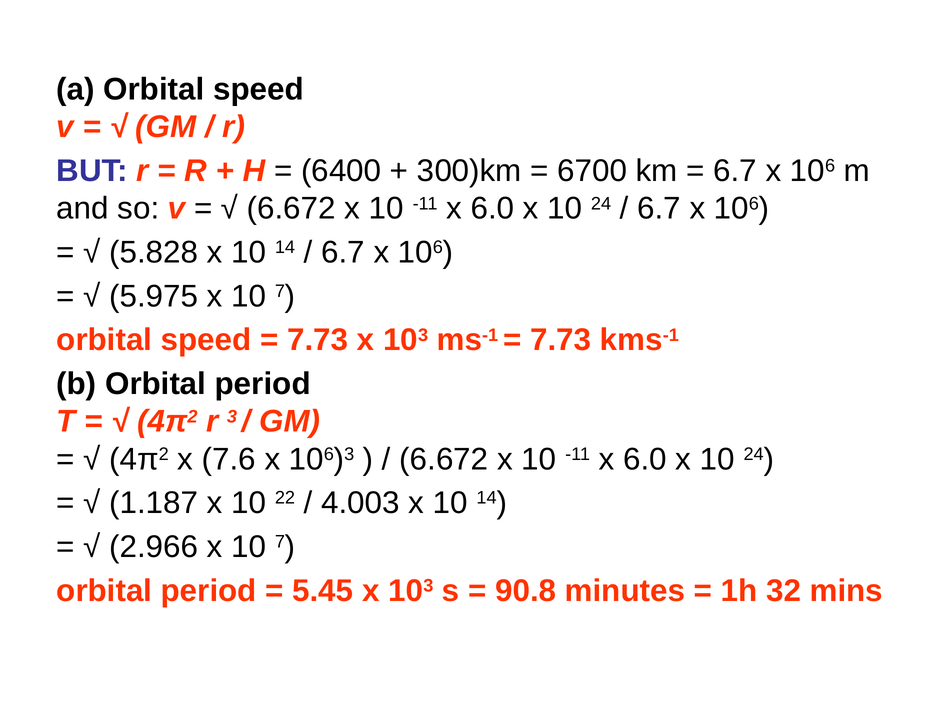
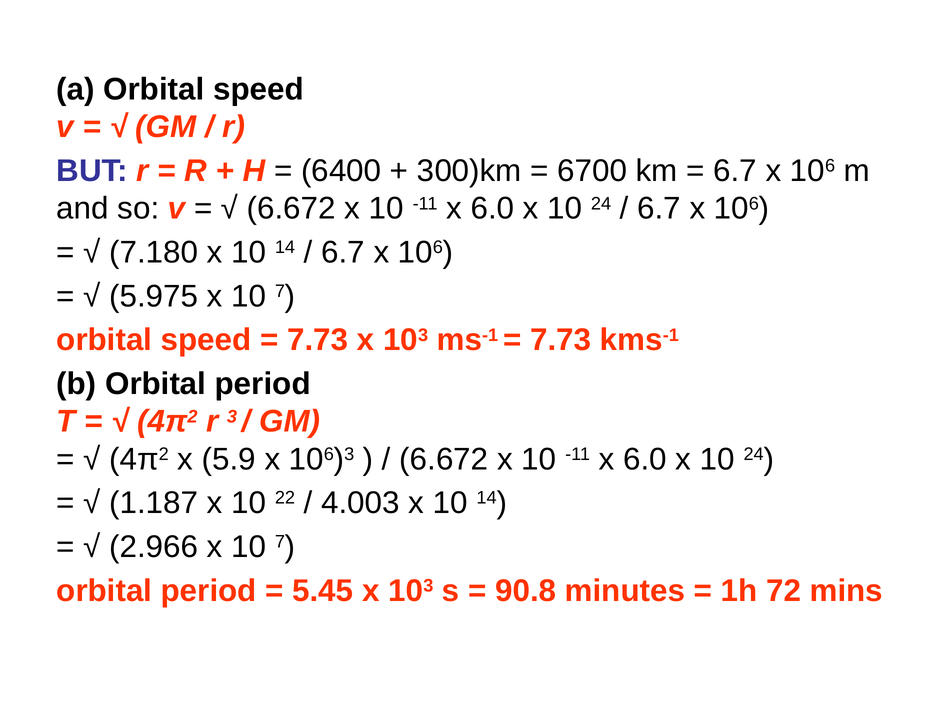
5.828: 5.828 -> 7.180 (154, 253)
7.6: 7.6 -> 5.9 (229, 460)
32: 32 -> 72 (784, 591)
